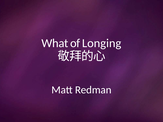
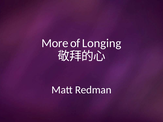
What: What -> More (55, 43)
